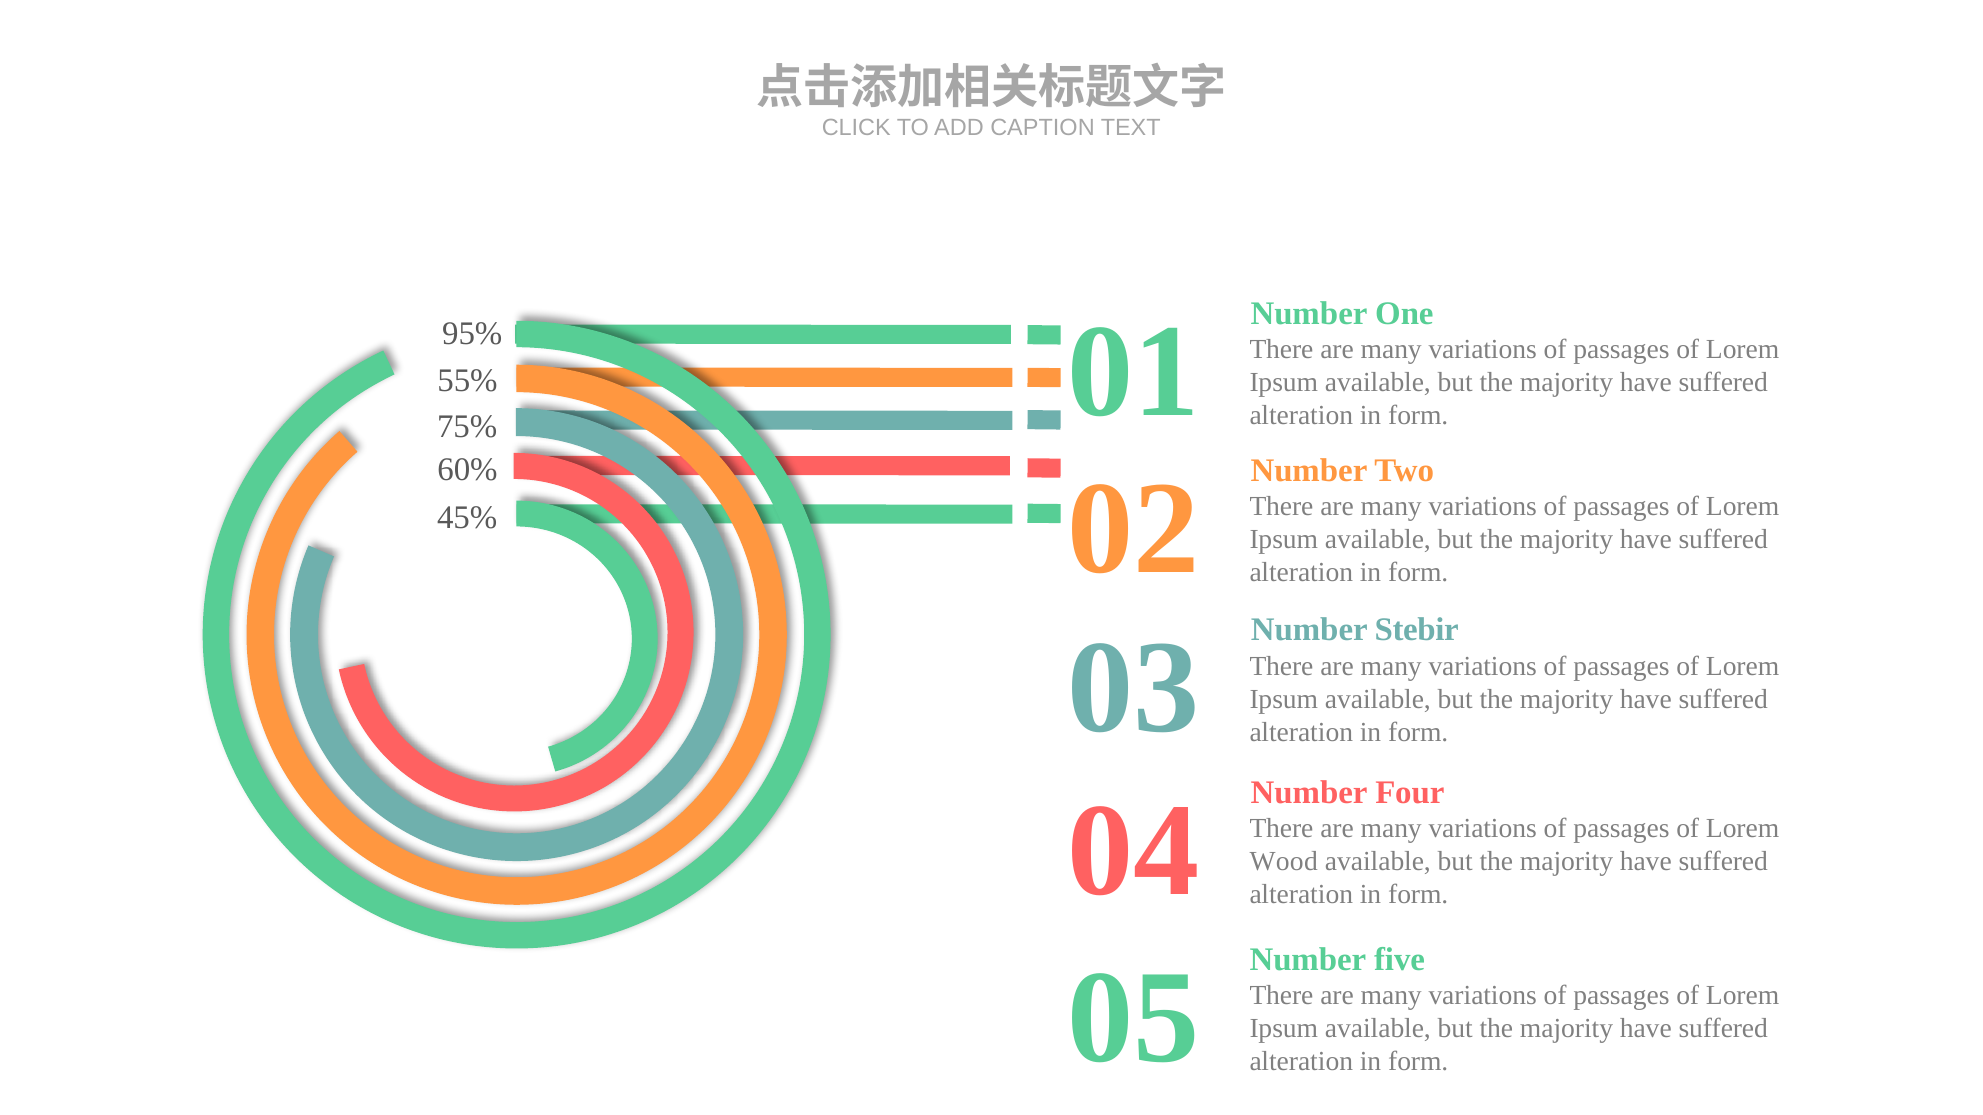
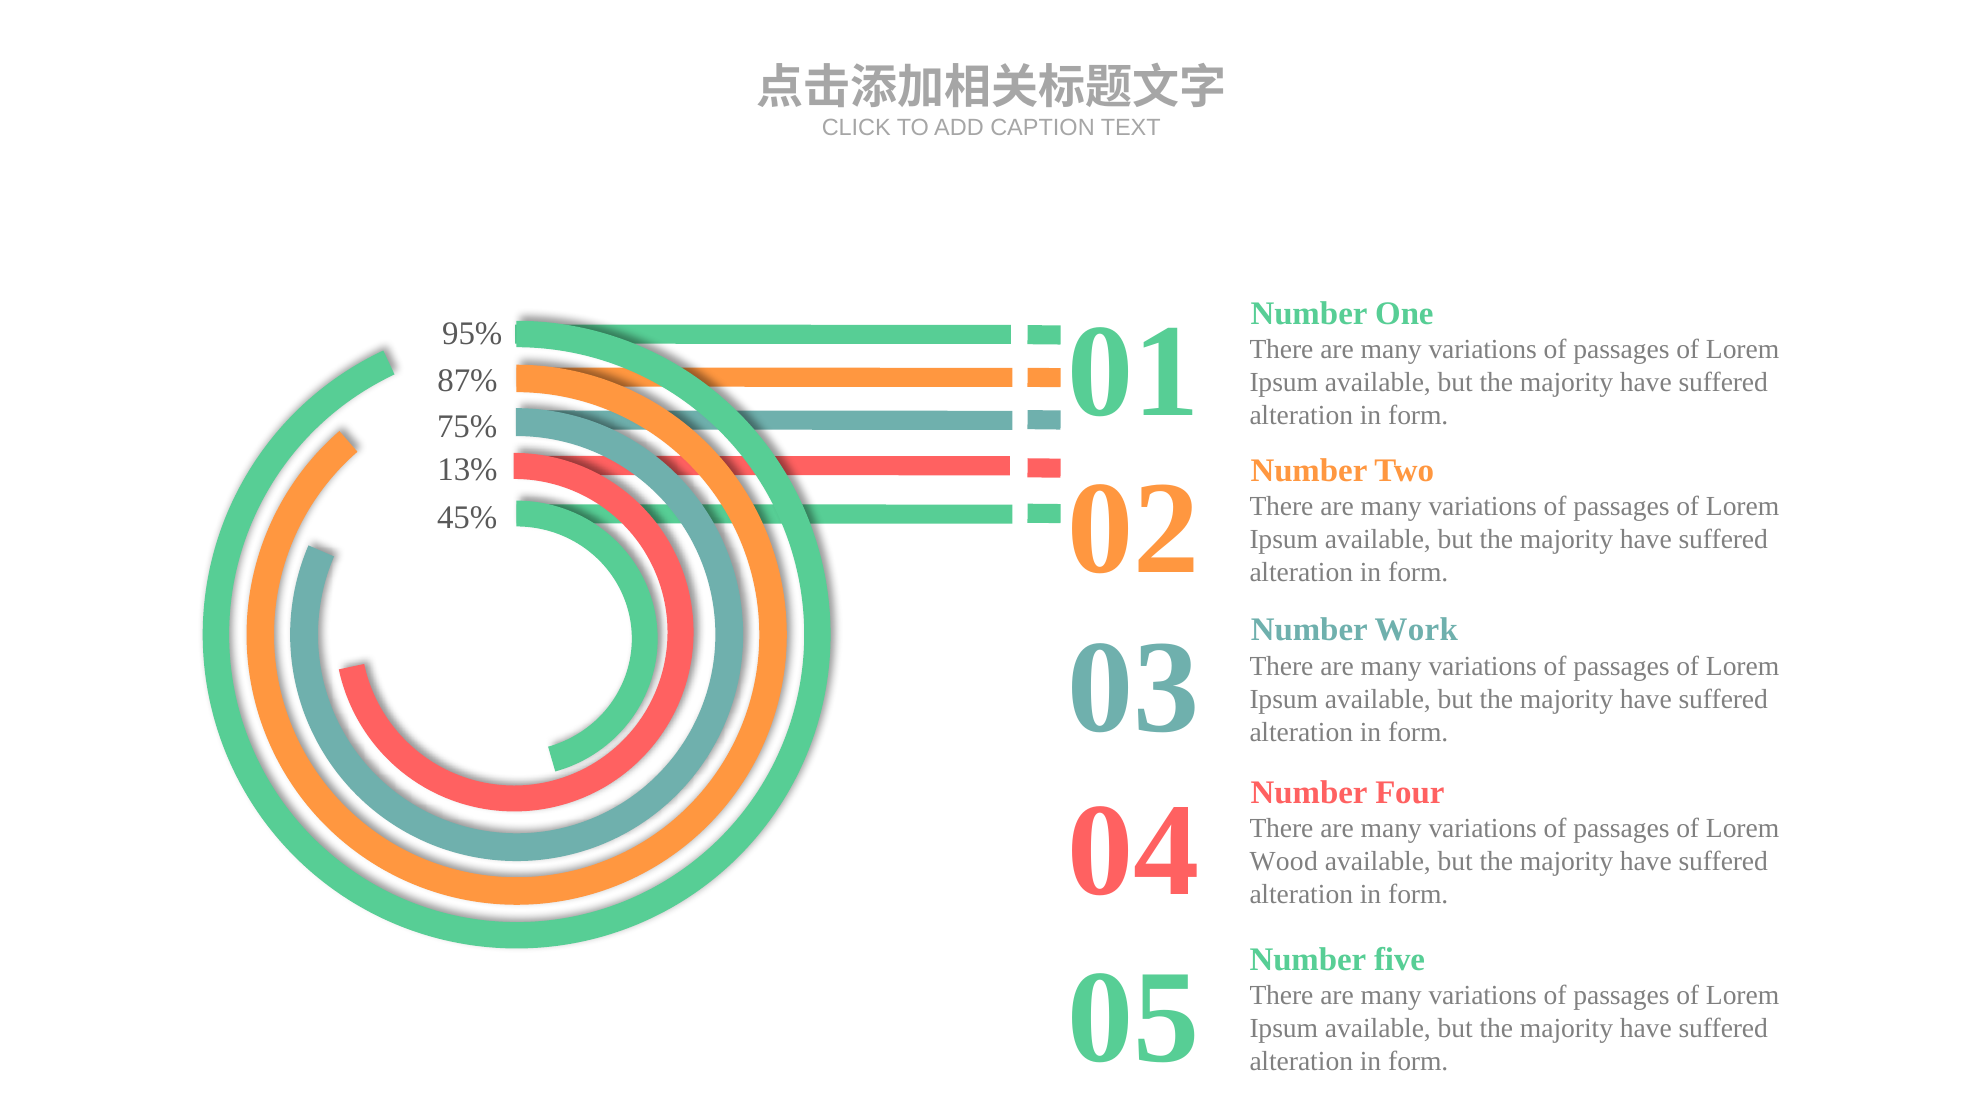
55%: 55% -> 87% (467, 381)
60%: 60% -> 13% (467, 470)
Stebir: Stebir -> Work (1416, 630)
